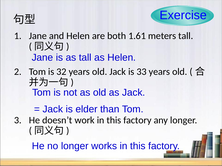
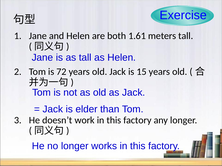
32: 32 -> 72 (61, 72)
33: 33 -> 15 (142, 72)
